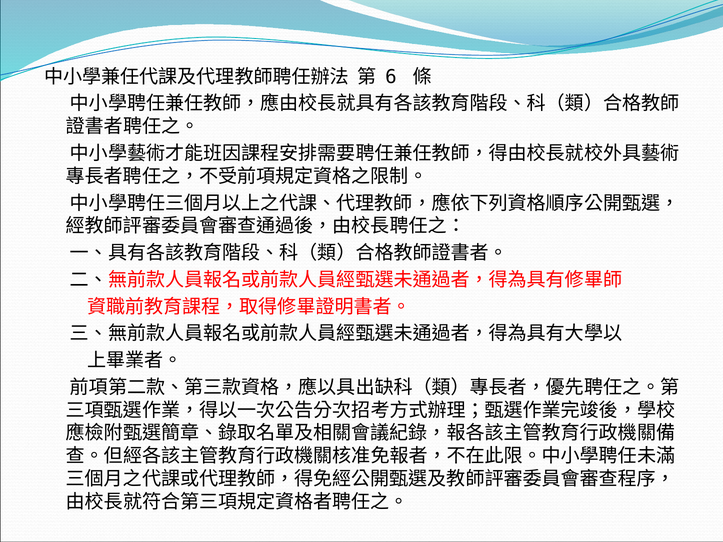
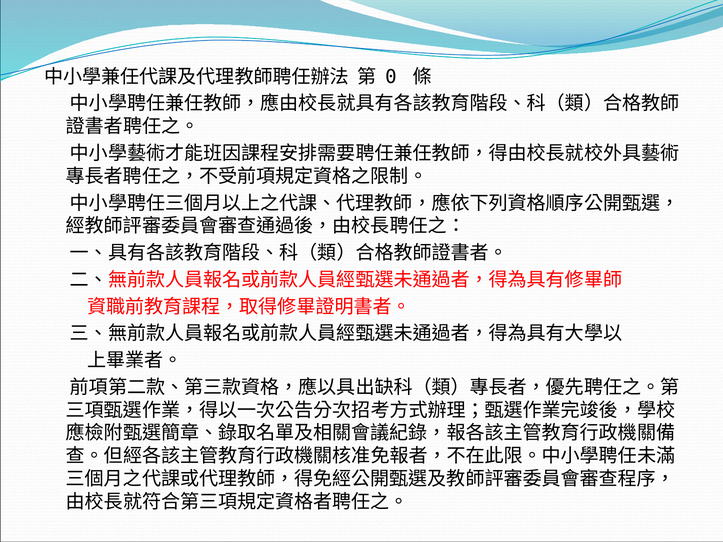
6: 6 -> 0 (391, 77)
